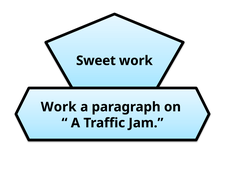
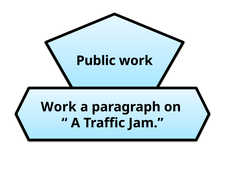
Sweet: Sweet -> Public (96, 60)
